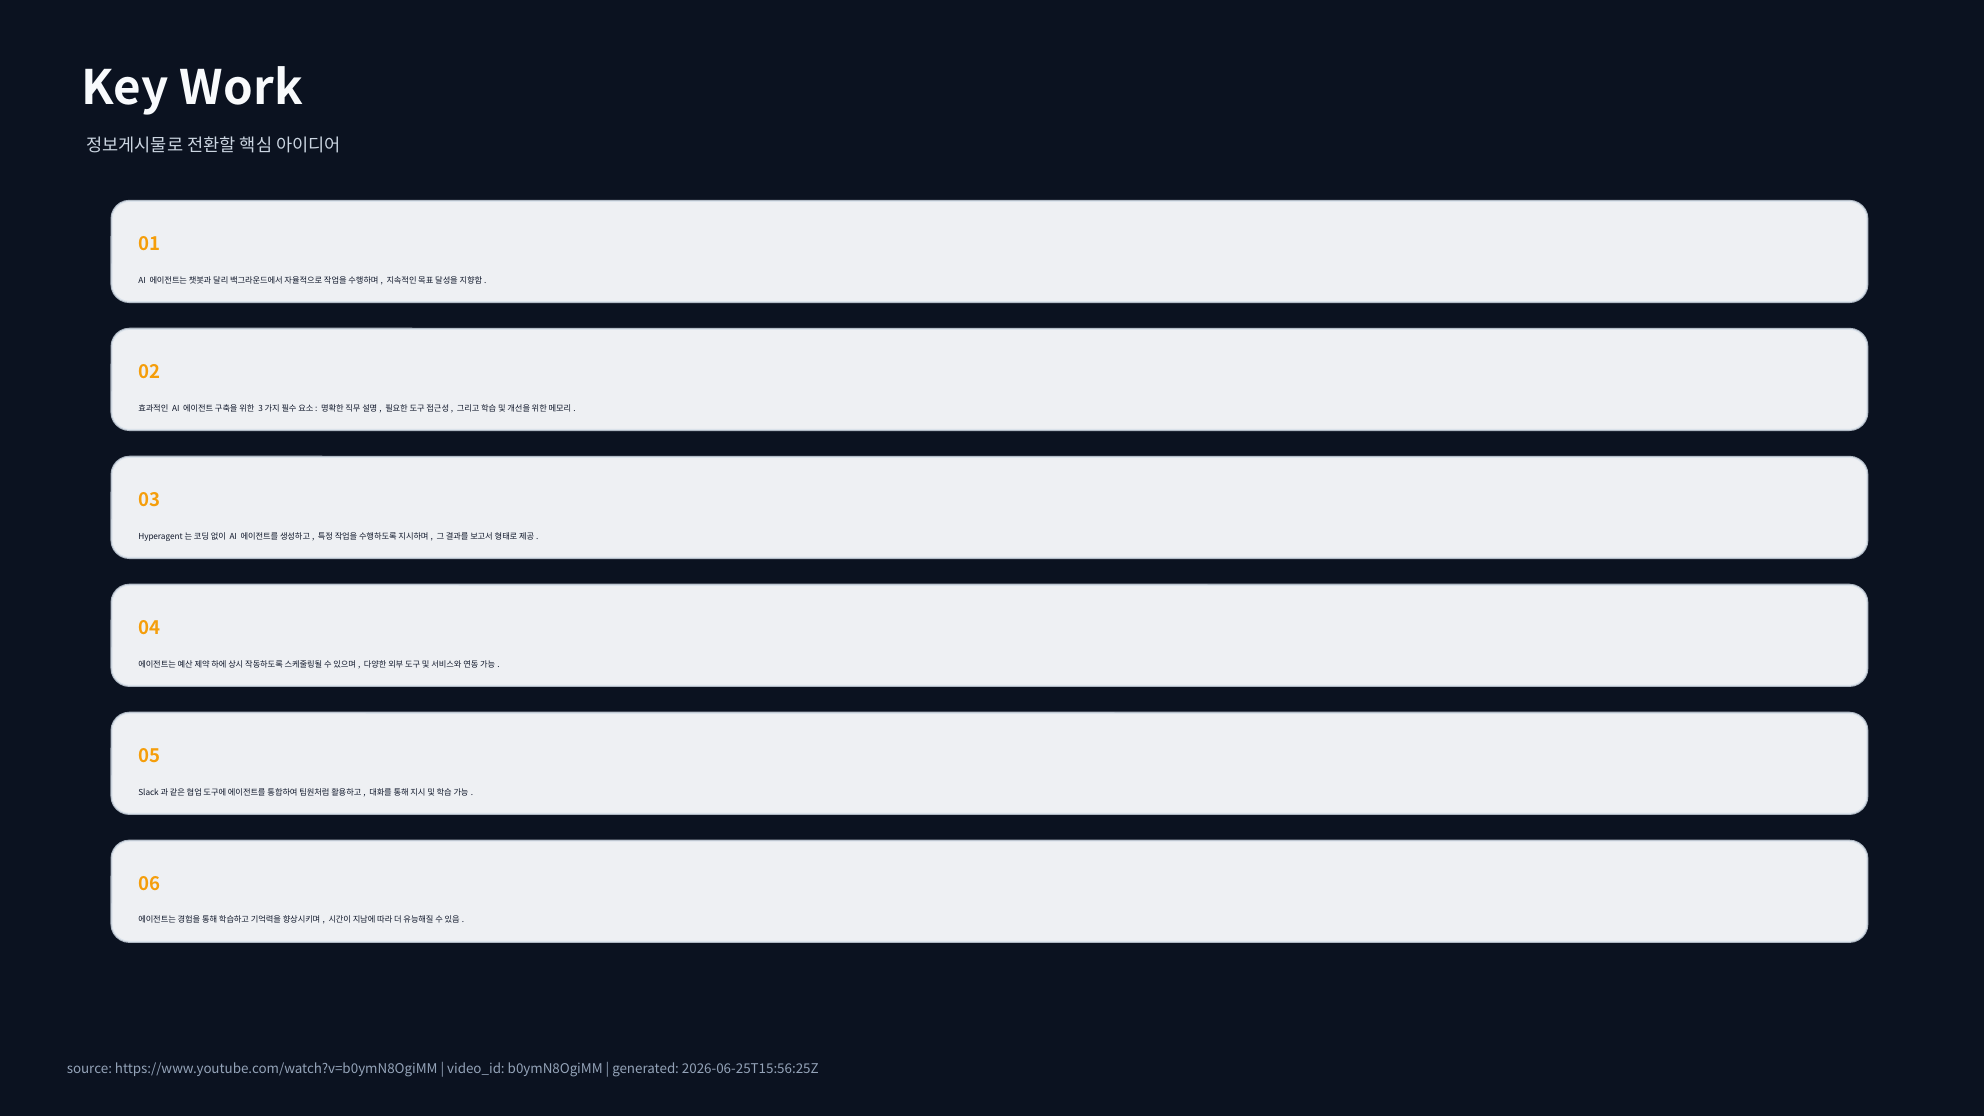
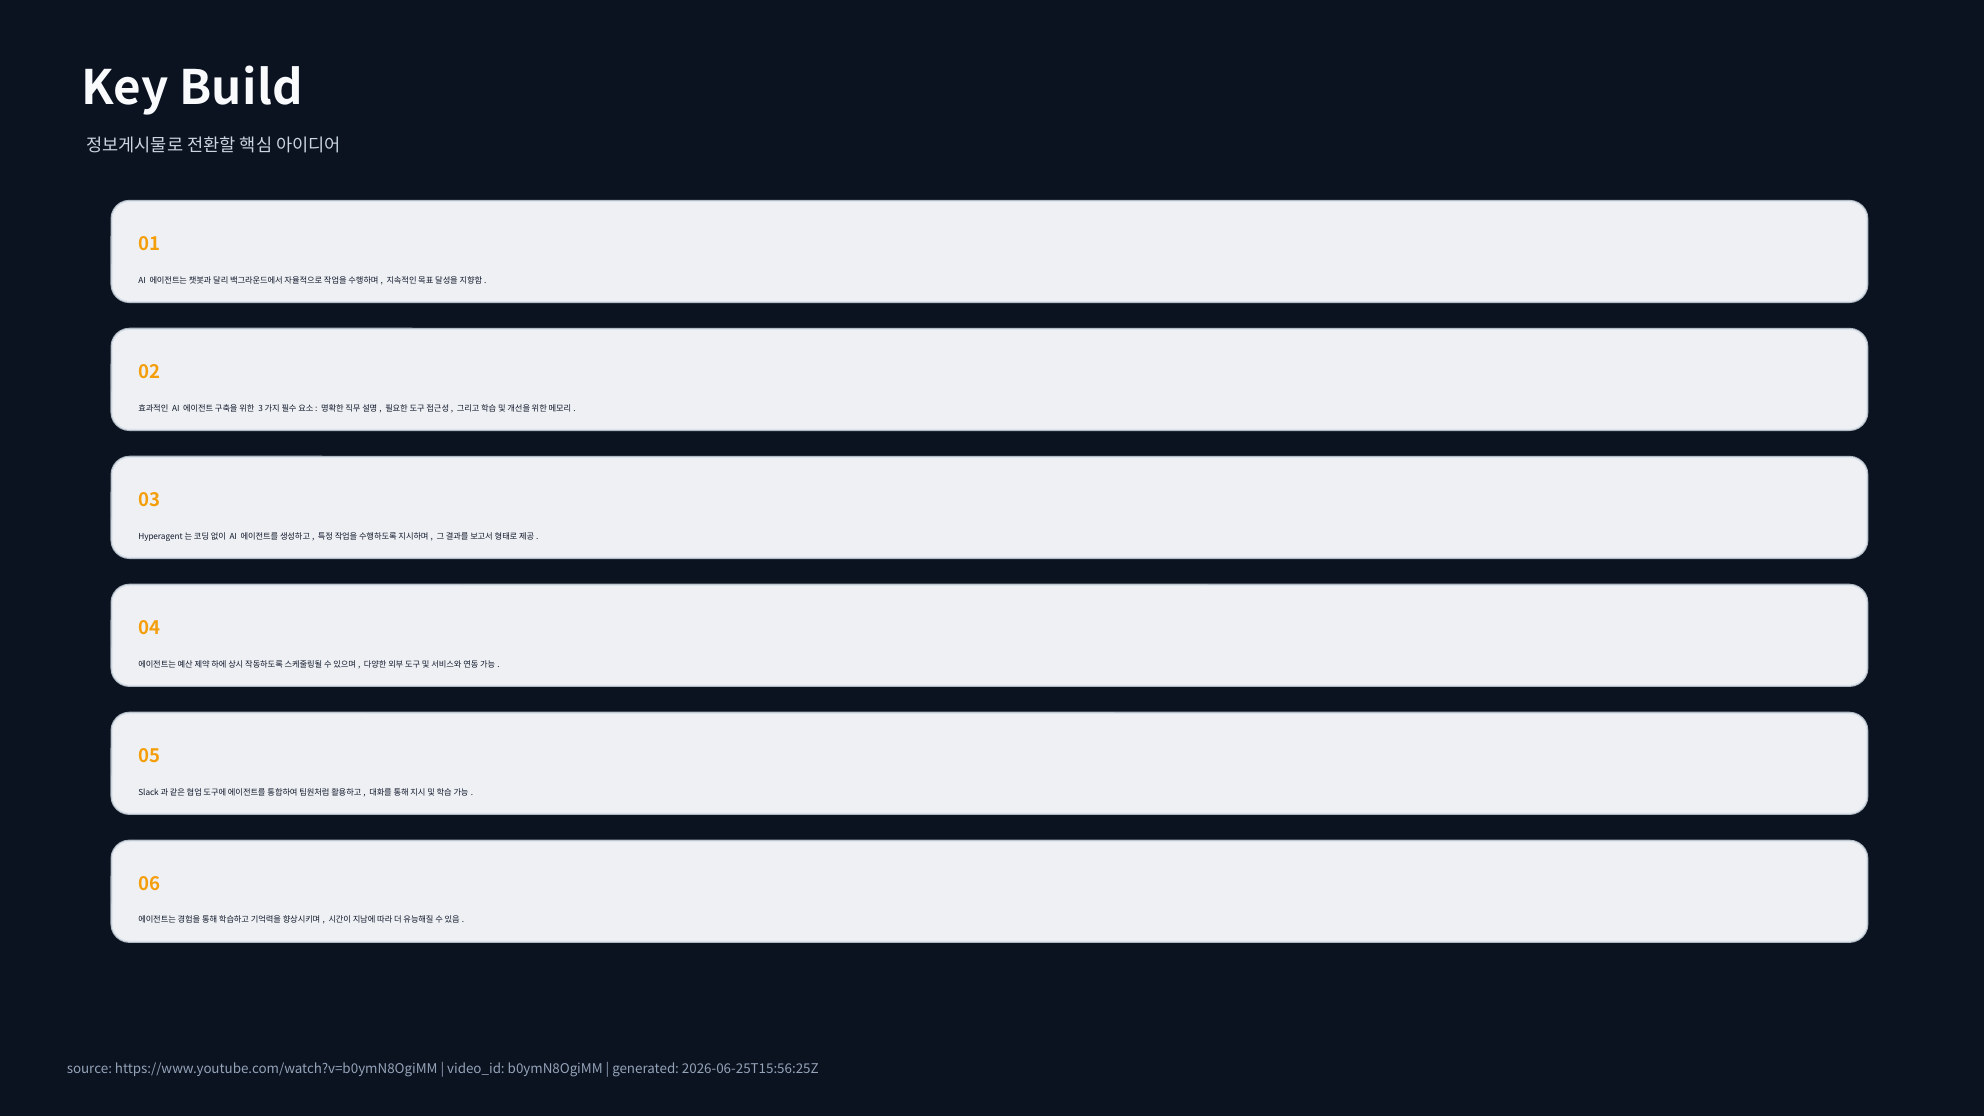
Work: Work -> Build (241, 89)
